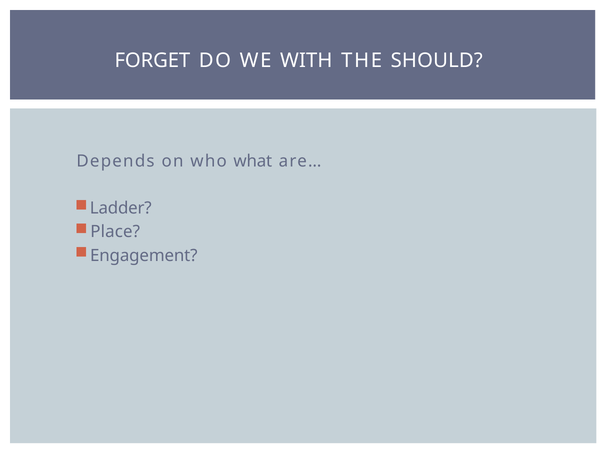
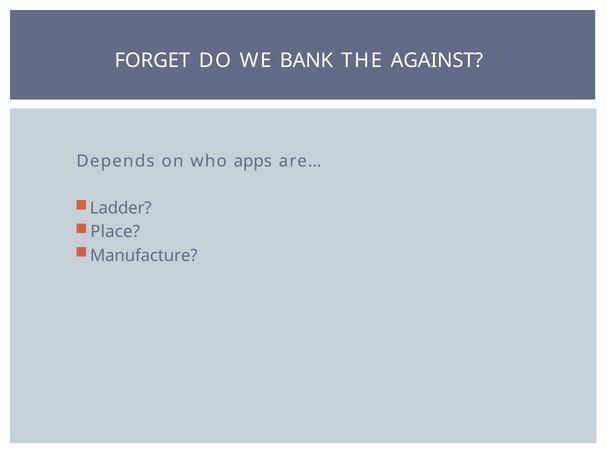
WITH: WITH -> BANK (306, 61)
SHOULD: SHOULD -> AGAINST (437, 61)
what: what -> apps (253, 161)
Engagement: Engagement -> Manufacture (144, 256)
